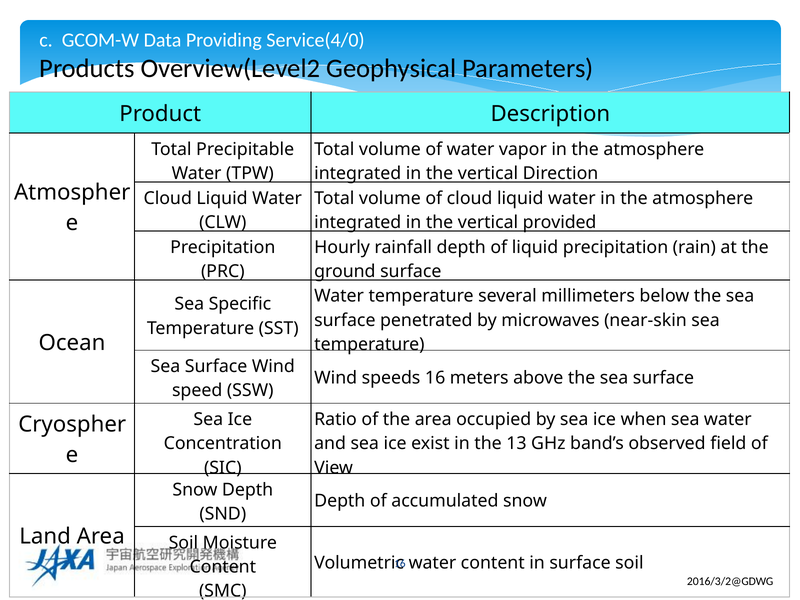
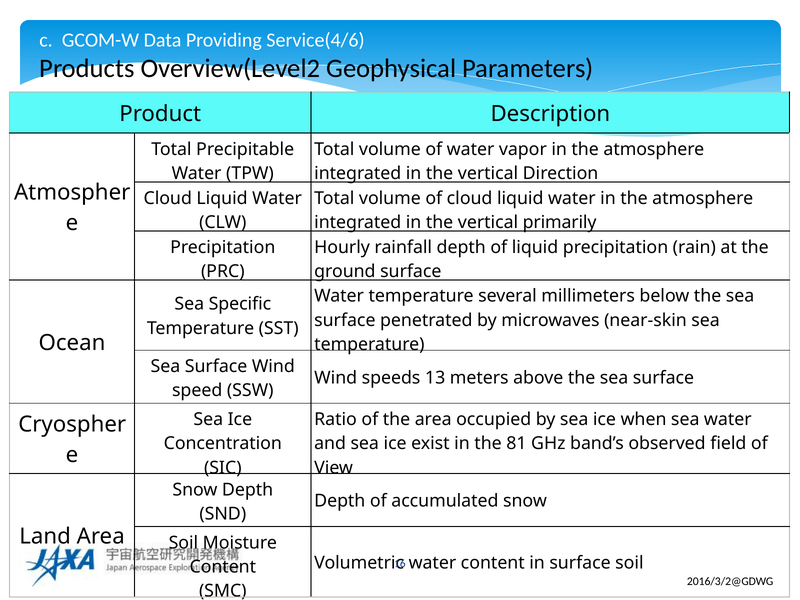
Service(4/0: Service(4/0 -> Service(4/6 (315, 40)
provided: provided -> primarily (560, 222)
speeds 16: 16 -> 13 (435, 378)
13: 13 -> 81 (516, 444)
